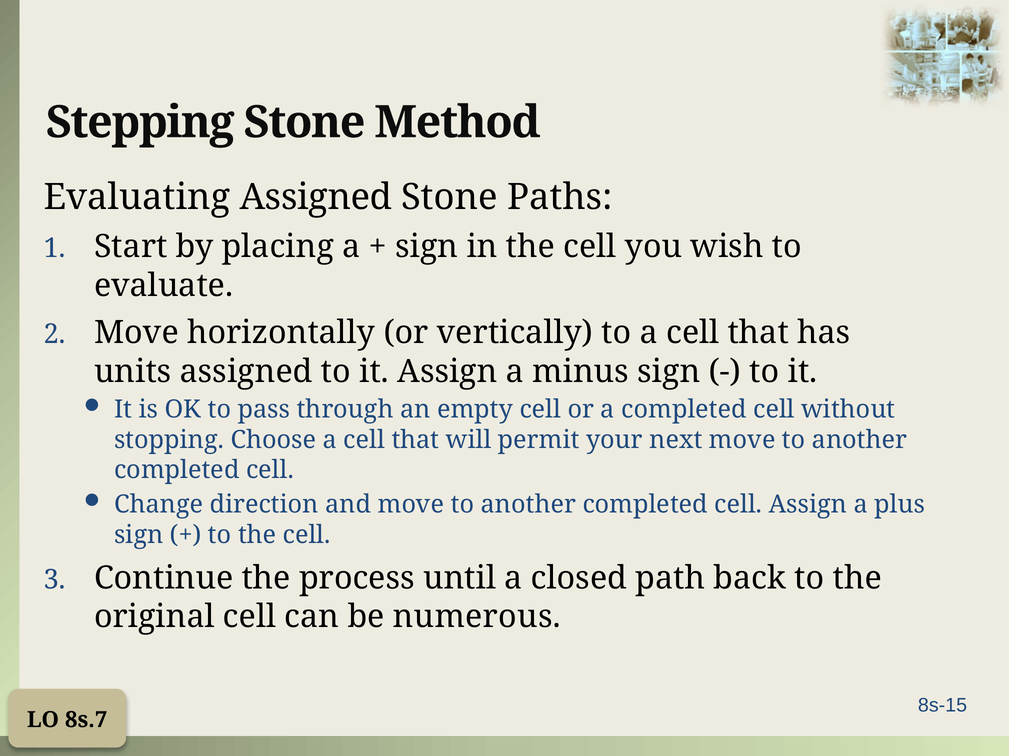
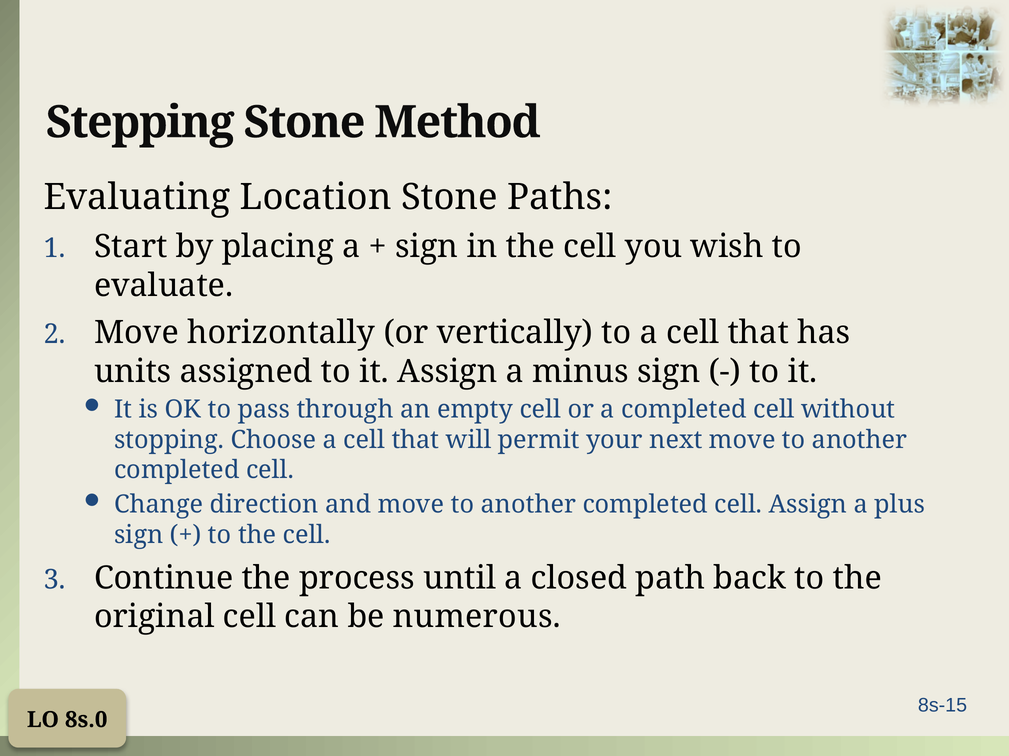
Evaluating Assigned: Assigned -> Location (316, 198)
8s.7: 8s.7 -> 8s.0 (86, 720)
